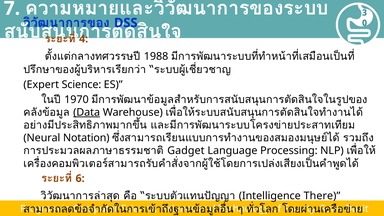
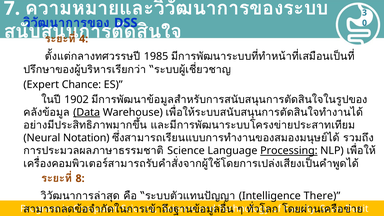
1988: 1988 -> 1985 (156, 56)
Expert Science: Science -> Chance (81, 85)
1970: 1970 -> 1902 (76, 100)
Gadget: Gadget -> Science (186, 151)
Processing underline: none -> present (289, 151)
6: 6 -> 8 (80, 178)
